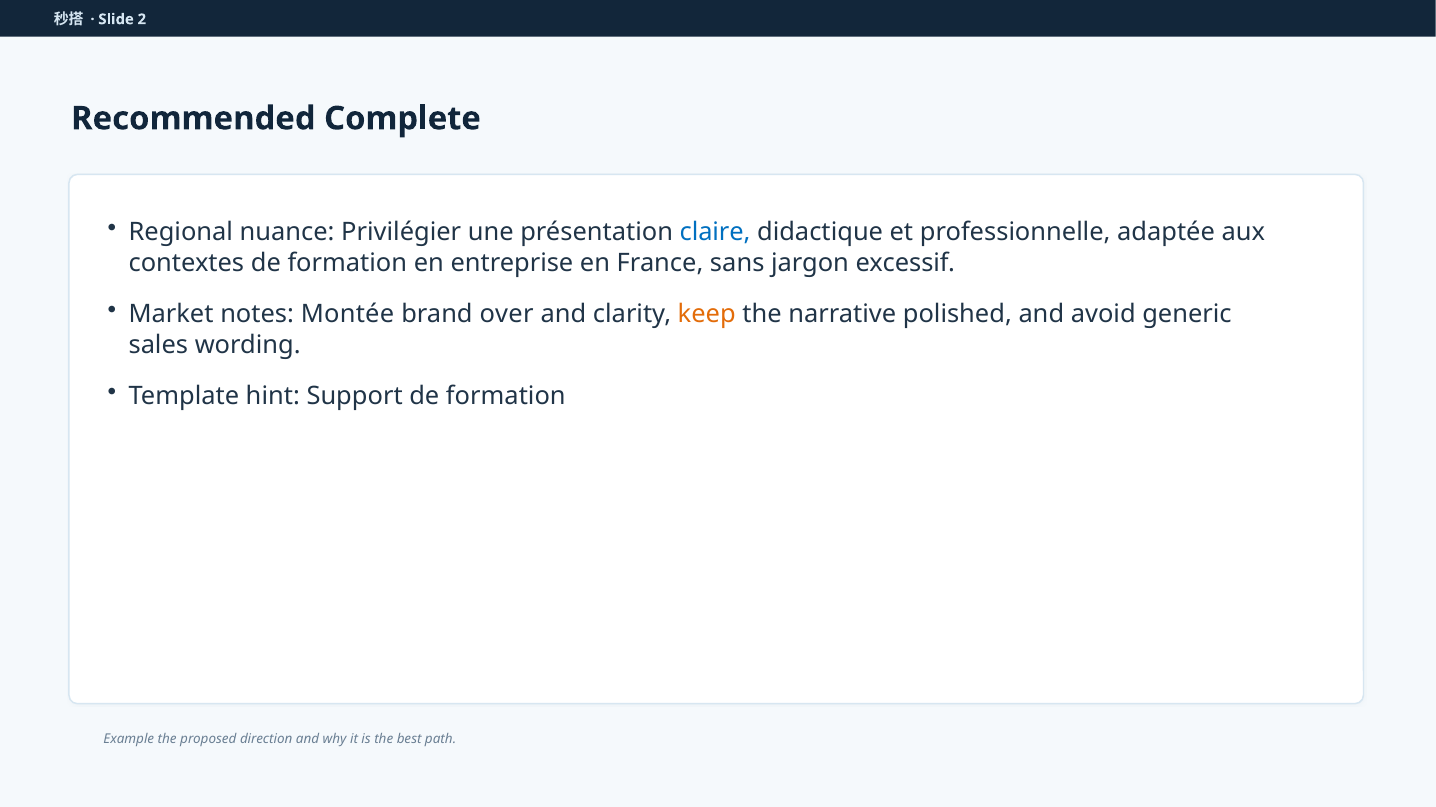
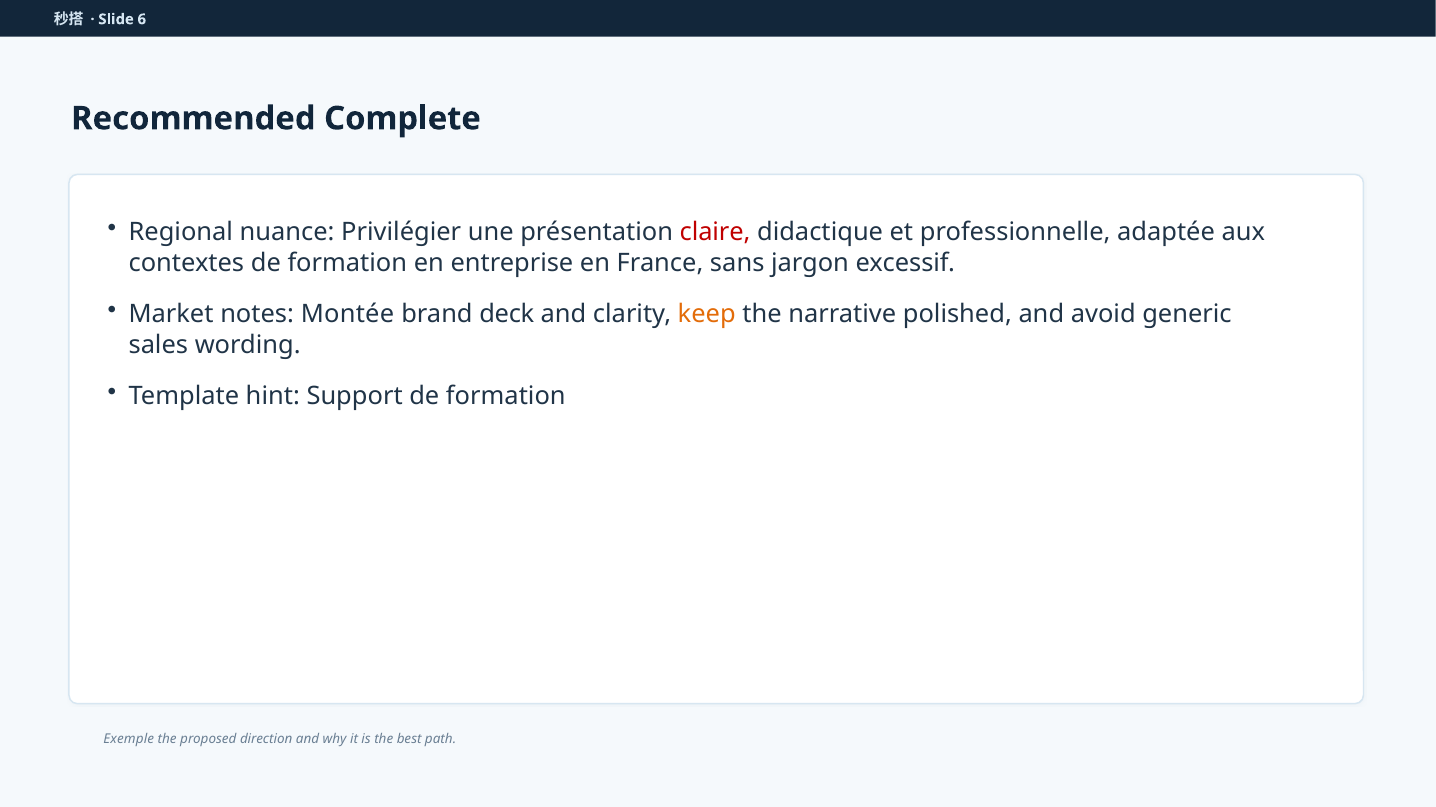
2: 2 -> 6 (142, 19)
claire colour: blue -> red (715, 232)
over: over -> deck (507, 314)
Example: Example -> Exemple (129, 740)
